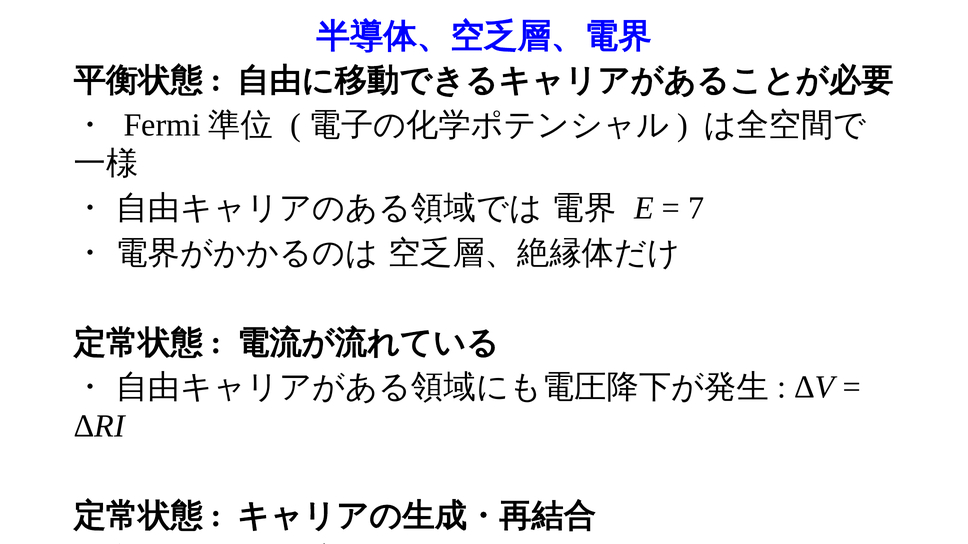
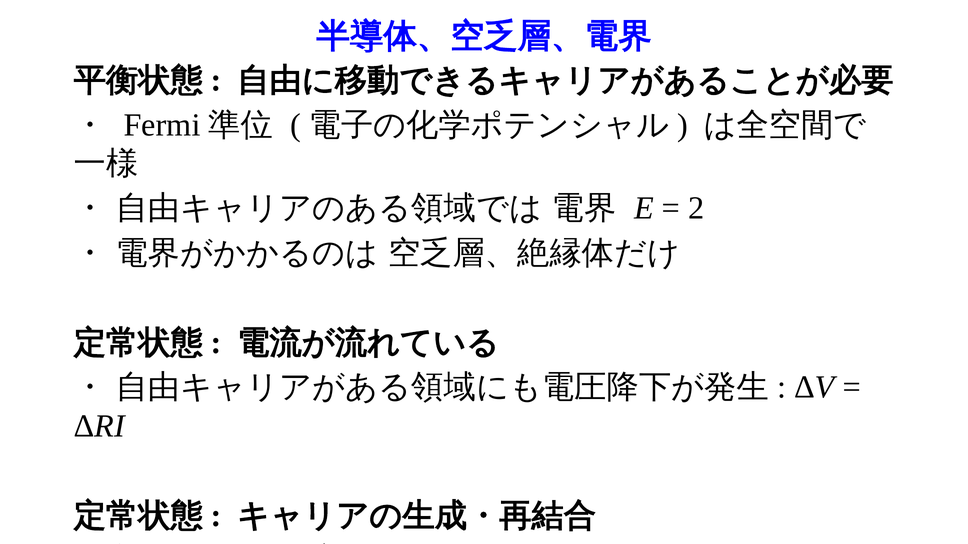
7: 7 -> 2 (696, 208)
